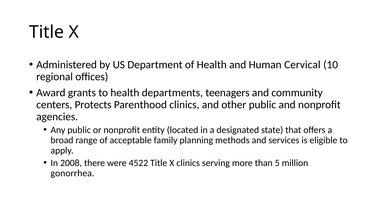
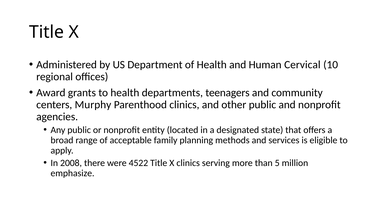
Protects: Protects -> Murphy (93, 105)
gonorrhea: gonorrhea -> emphasize (73, 173)
